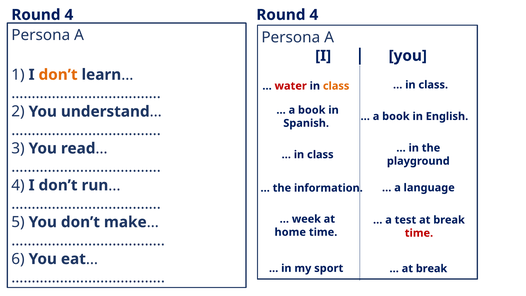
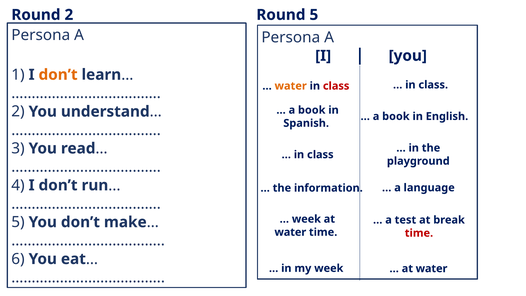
4: 4 -> 2 (69, 15)
4: 4 -> 5 (314, 15)
water colour: red -> orange (291, 86)
class colour: orange -> red (336, 86)
home: home -> water (290, 232)
my sport: sport -> week (329, 268)
break: break -> water (432, 268)
